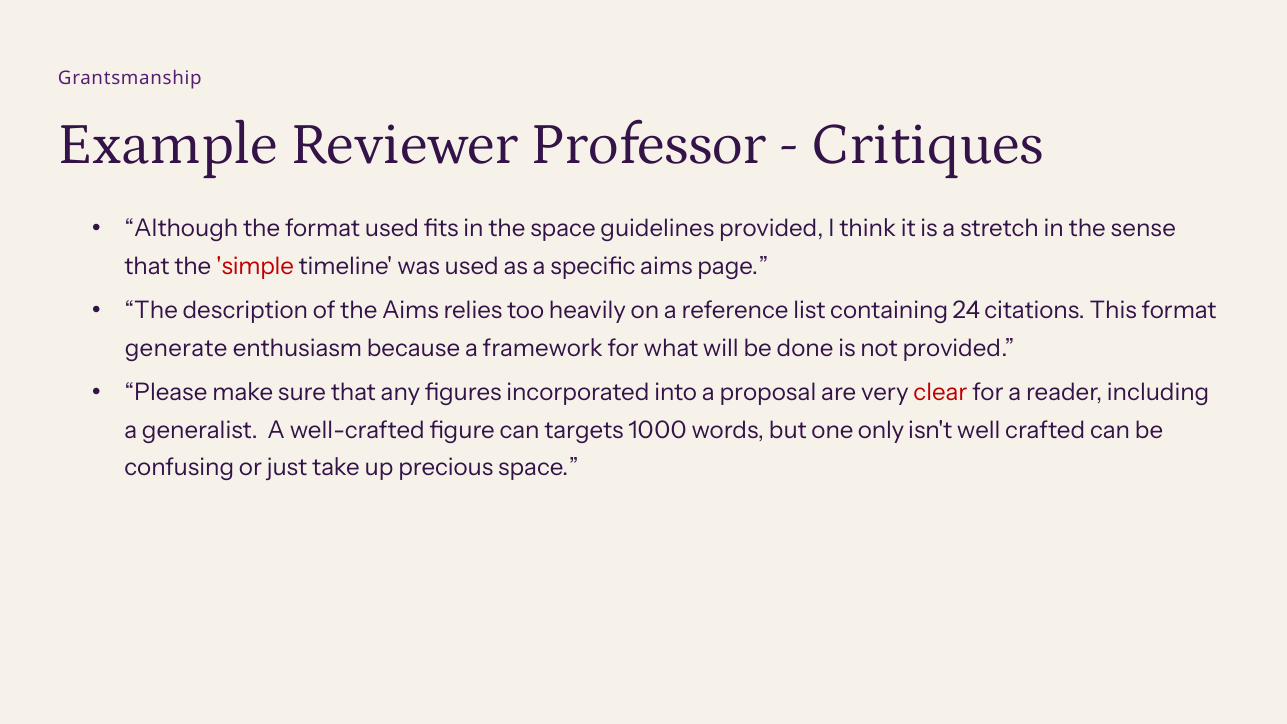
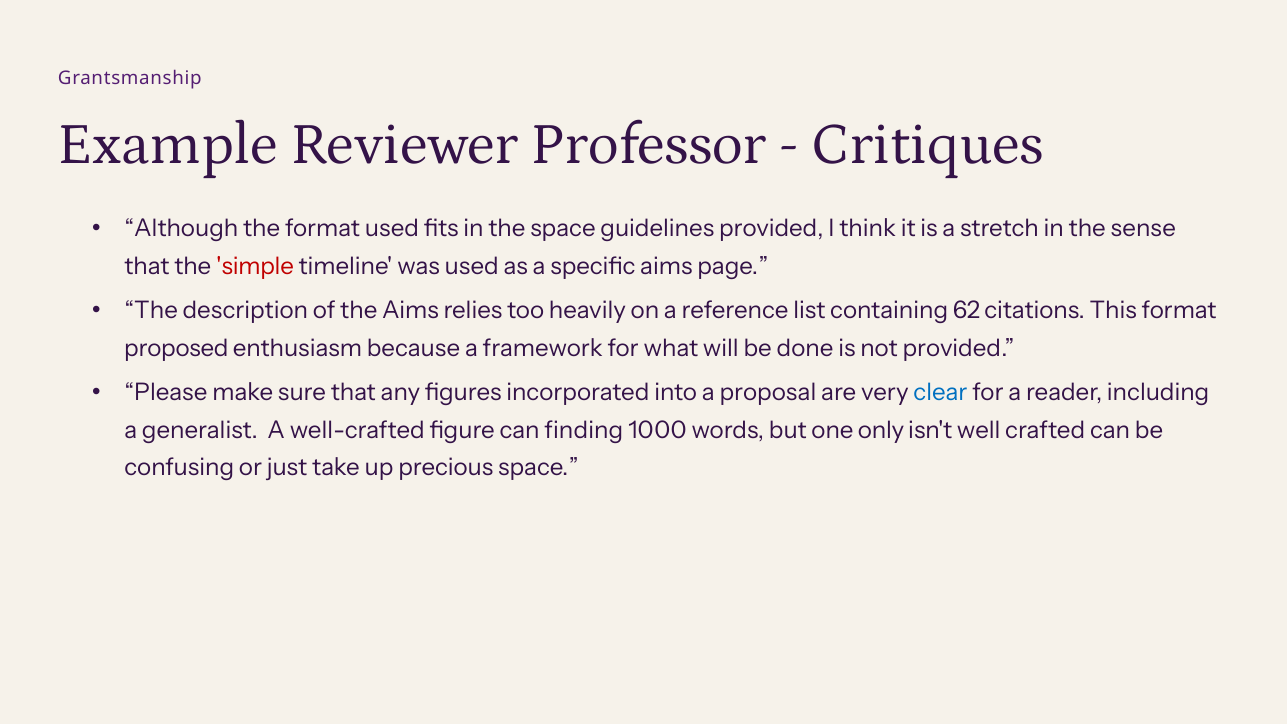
24: 24 -> 62 (966, 311)
generate: generate -> proposed (176, 348)
clear colour: red -> blue (940, 392)
targets: targets -> finding (584, 430)
